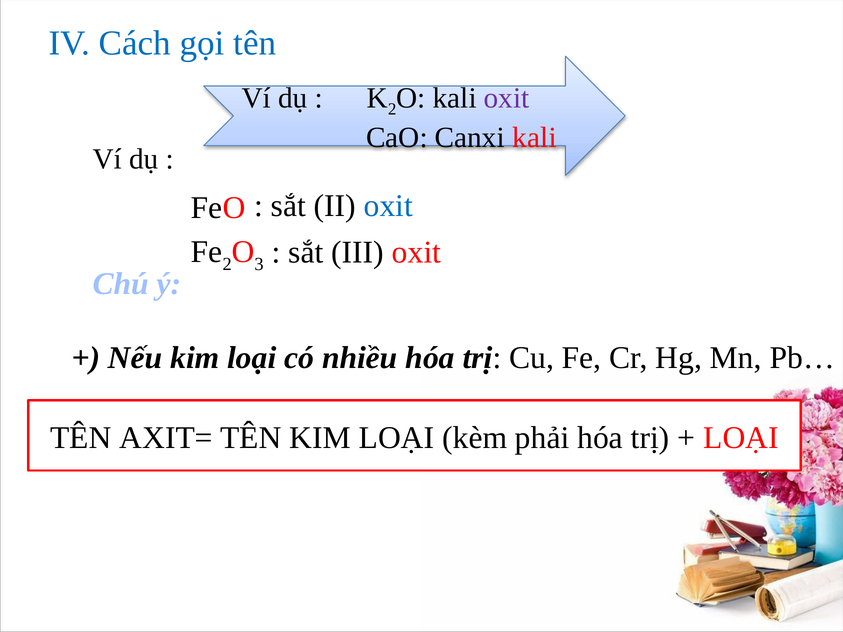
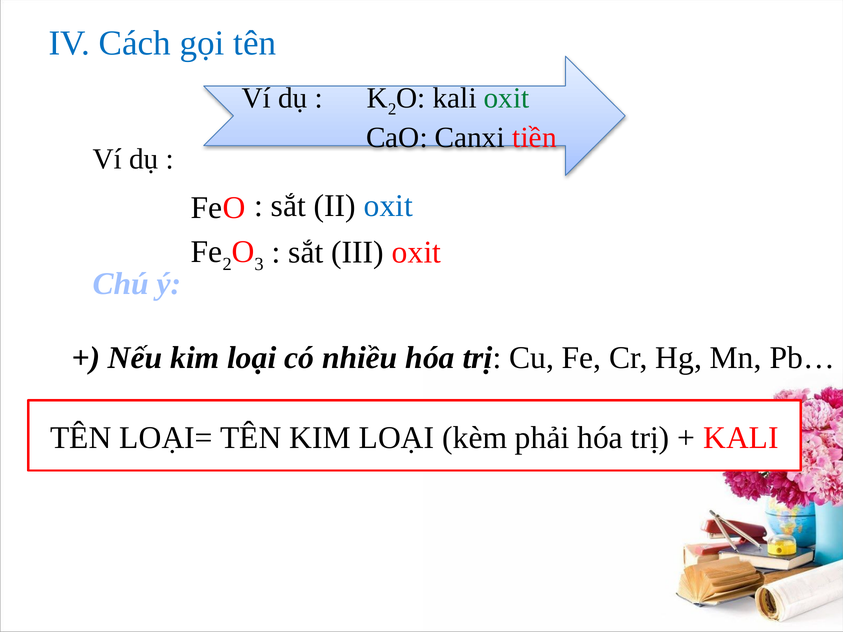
oxit colour: purple -> green (507, 98)
Canxi kali: kali -> tiền (534, 138)
AXIT=: AXIT= -> LOẠI= (166, 438)
LOẠI: LOẠI -> KALI (741, 438)
